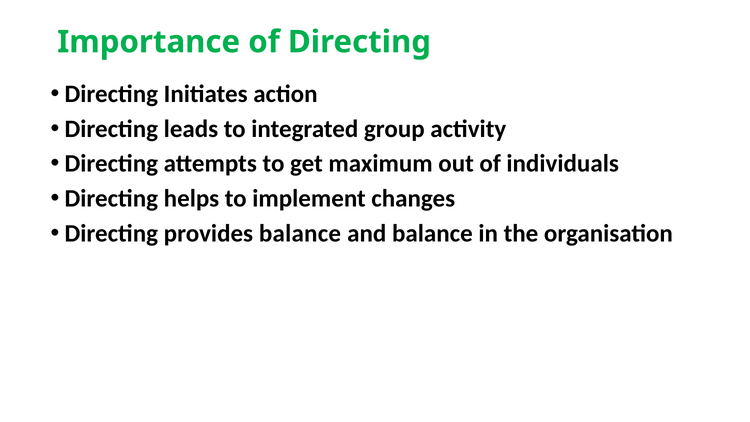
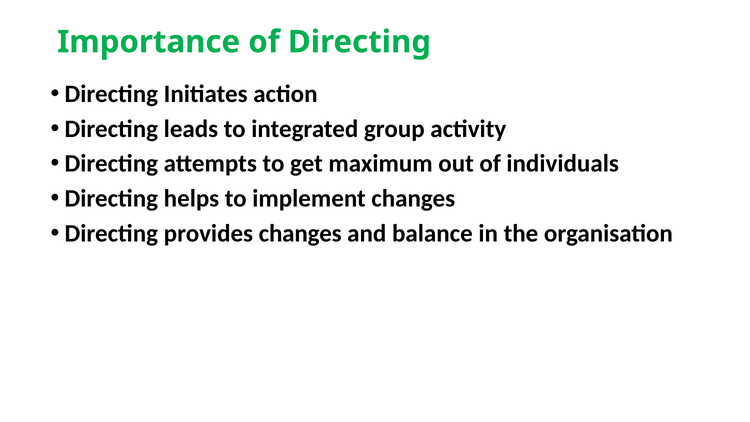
provides balance: balance -> changes (300, 233)
